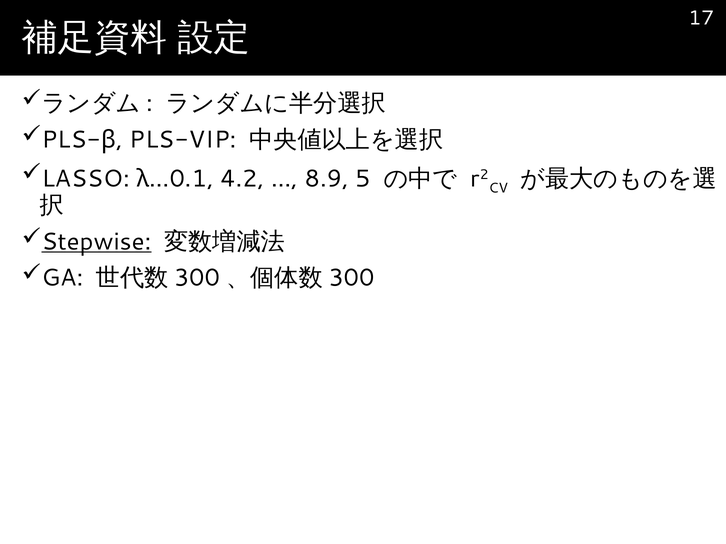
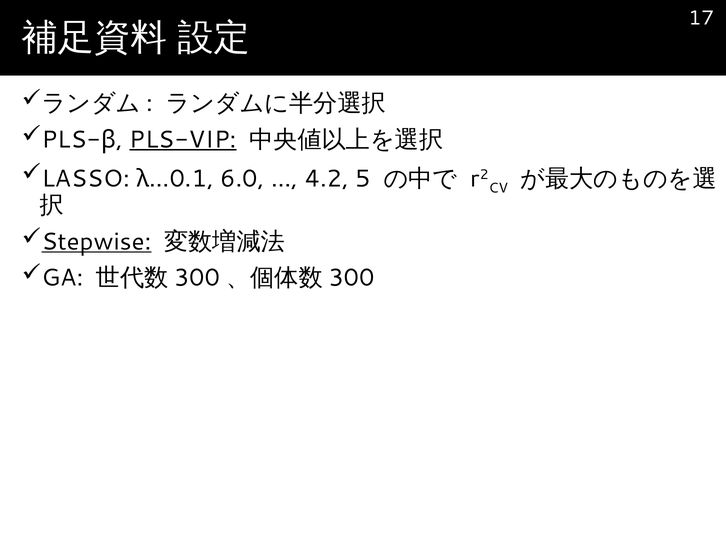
PLS-VIP underline: none -> present (183, 140)
4.2: 4.2 -> 6.0 (242, 179)
8.9: 8.9 -> 4.2 (327, 179)
